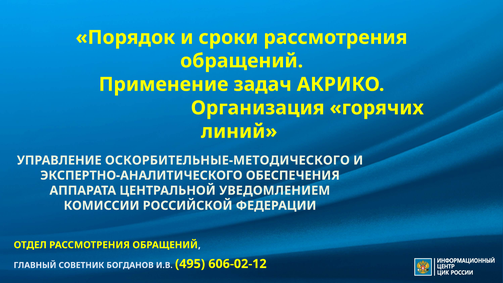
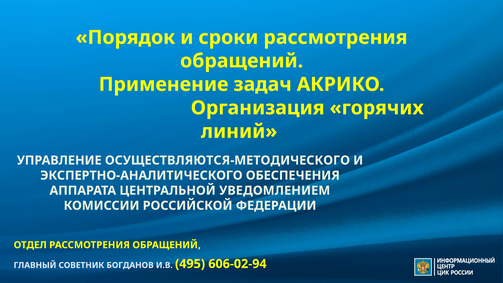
ОСКОРБИТЕЛЬНЫЕ-МЕТОДИЧЕСКОГО: ОСКОРБИТЕЛЬНЫЕ-МЕТОДИЧЕСКОГО -> ОСУЩЕСТВЛЯЮТСЯ-МЕТОДИЧЕСКОГО (227, 160)
606-02-12: 606-02-12 -> 606-02-94 (237, 264)
